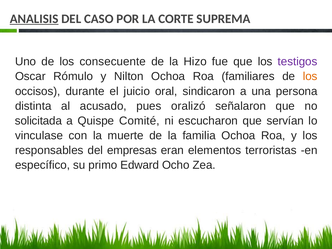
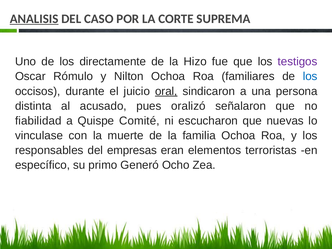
consecuente: consecuente -> directamente (113, 62)
los colour: orange -> blue (310, 76)
oral underline: none -> present (166, 91)
solicitada: solicitada -> fiabilidad (38, 121)
servían: servían -> nuevas (285, 121)
Edward: Edward -> Generó (140, 165)
